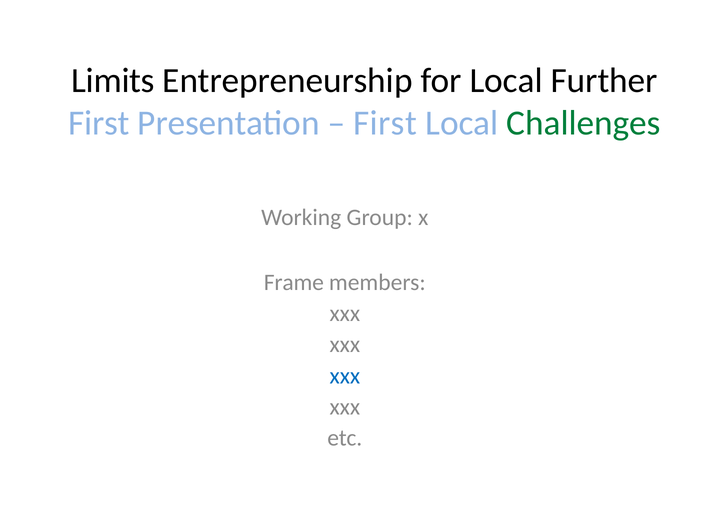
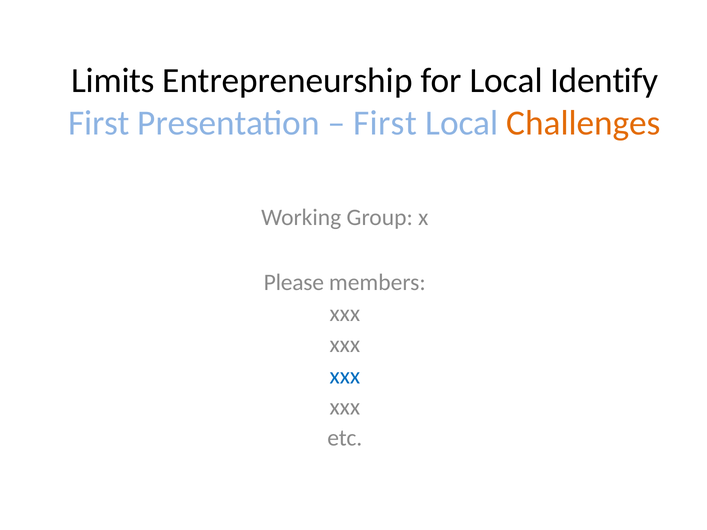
Further: Further -> Identify (604, 80)
Challenges colour: green -> orange (584, 123)
Frame: Frame -> Please (294, 283)
